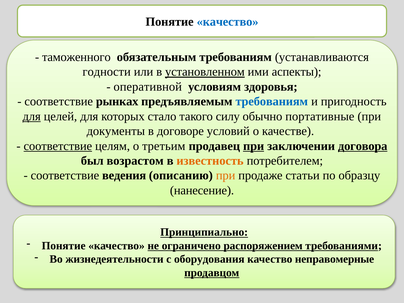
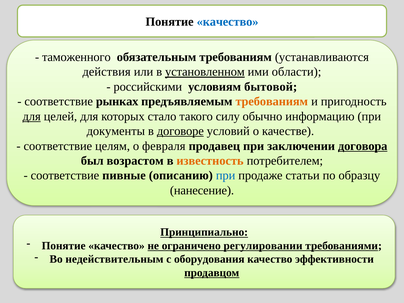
годности: годности -> действия (107, 72)
аспекты: аспекты -> области (297, 72)
оперативной: оперативной -> российскими (148, 87)
здоровья: здоровья -> бытовой (271, 87)
требованиям colour: blue -> orange (272, 102)
портативные: портативные -> информацию (320, 116)
договоре underline: none -> present (180, 131)
соответствие underline: present -> none (58, 146)
третьим: третьим -> февраля (164, 146)
при underline: present -> none (254, 146)
ведения: ведения -> пивные (124, 176)
при colour: orange -> blue (226, 176)
распоряжением: распоряжением -> регулировании (263, 246)
жизнедеятельности: жизнедеятельности -> недействительным (114, 259)
неправомерные: неправомерные -> эффективности (334, 259)
